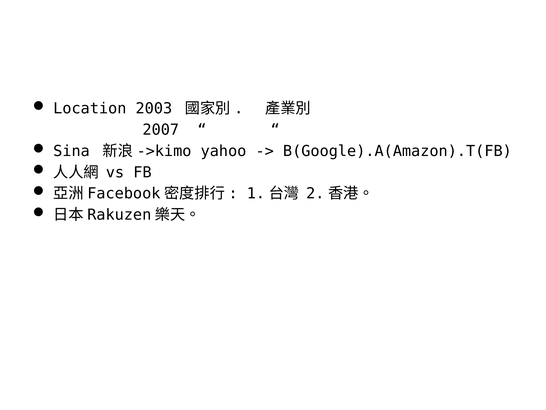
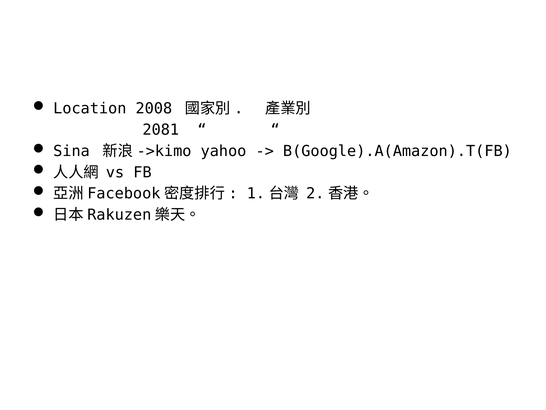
2003: 2003 -> 2008 (154, 108)
2007: 2007 -> 2081 (161, 130)
